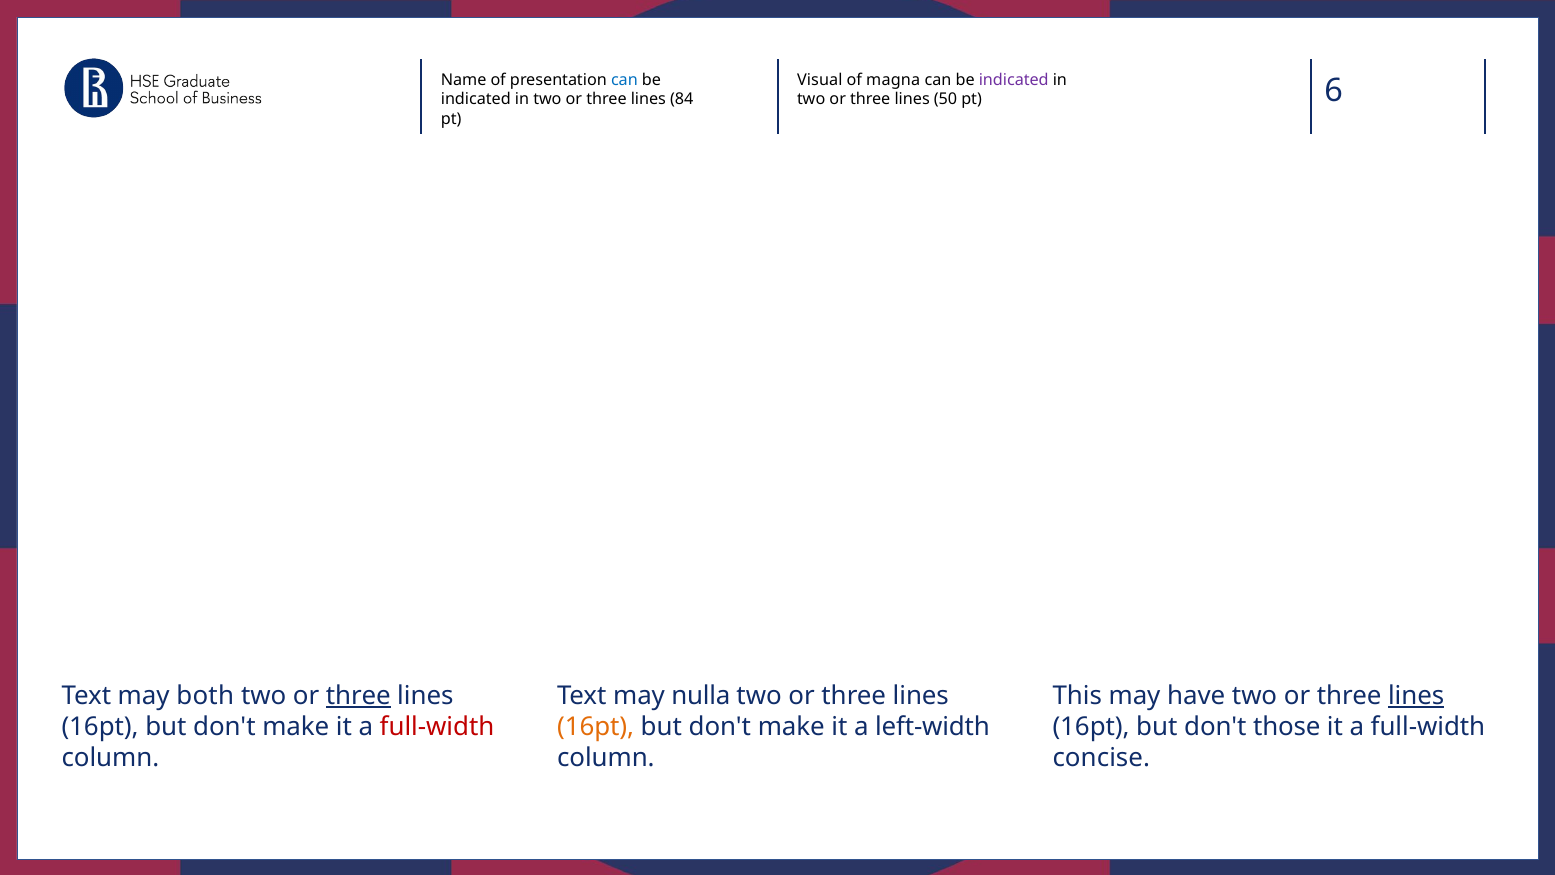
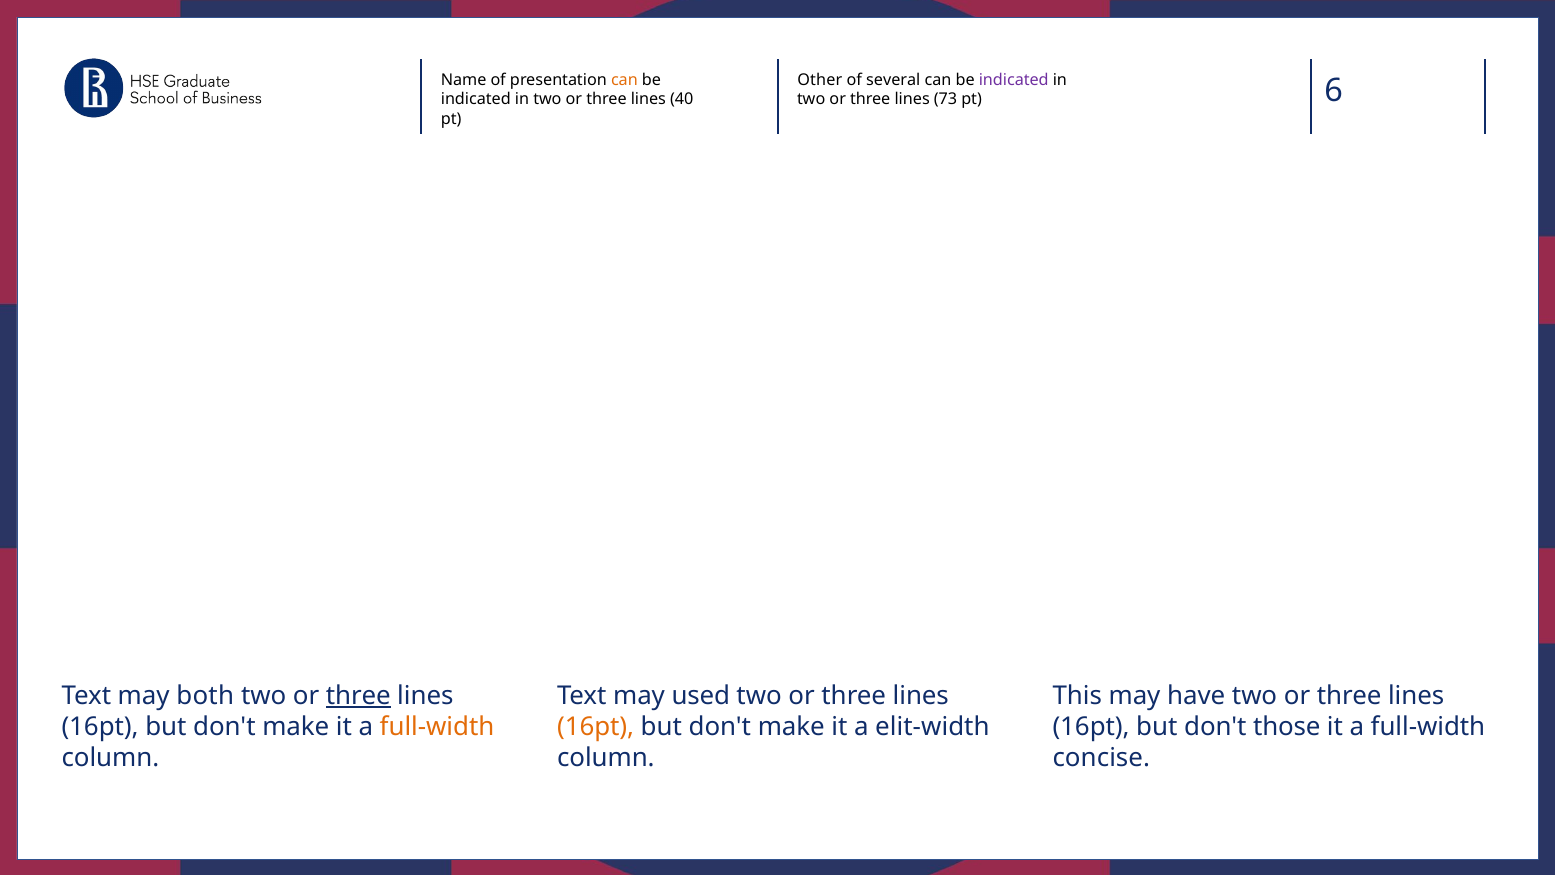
can colour: blue -> orange (624, 80)
Visual: Visual -> Other (820, 80)
magna: magna -> several (893, 80)
84: 84 -> 40 (682, 99)
50: 50 -> 73 (946, 99)
nulla: nulla -> used (701, 695)
lines underline: present -> none (1416, 695)
full-width colour: red -> orange (437, 727)
left-width: left-width -> elit-width (932, 727)
